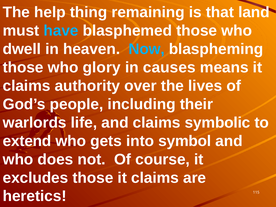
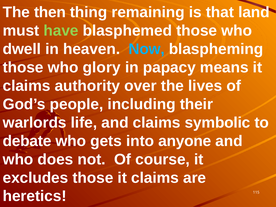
help: help -> then (50, 12)
have colour: light blue -> light green (61, 31)
causes: causes -> papacy (169, 67)
extend: extend -> debate (27, 141)
symbol: symbol -> anyone (185, 141)
